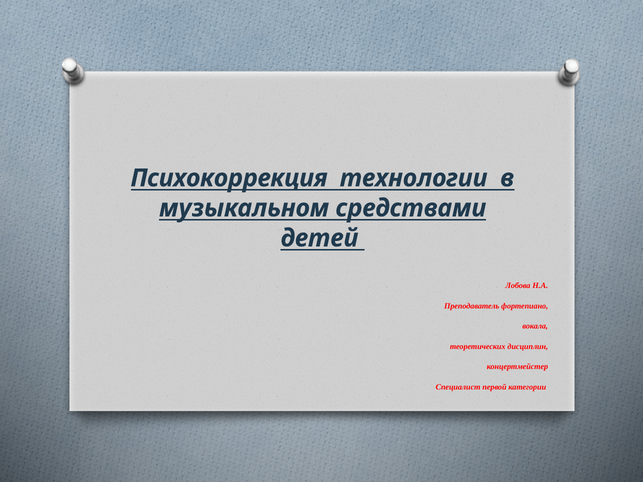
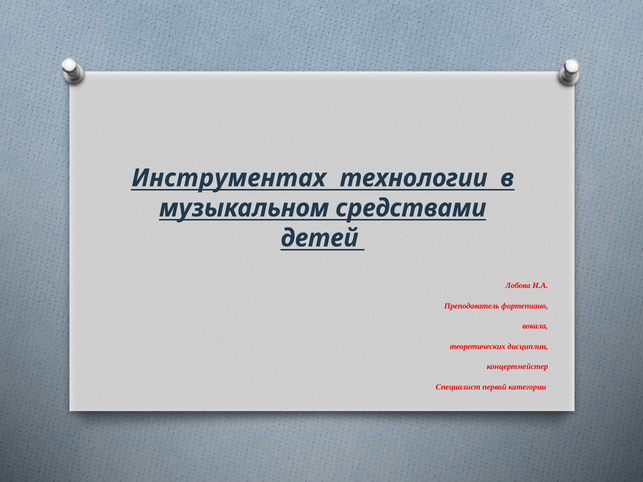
Психокоррекция: Психокоррекция -> Инструментах (229, 178)
